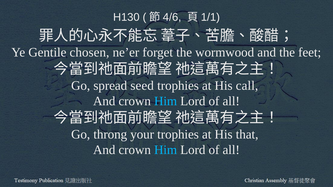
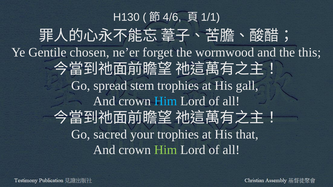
feet: feet -> this (310, 52)
seed: seed -> stem (142, 86)
call: call -> gall (247, 86)
throng: throng -> sacred (110, 135)
Him colour: light blue -> light green (166, 150)
